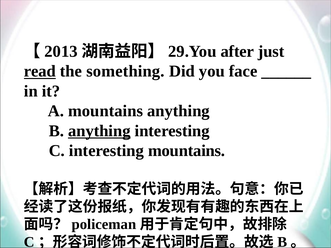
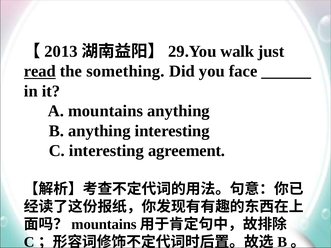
after: after -> walk (237, 51)
anything underline: present -> none (99, 131)
interesting mountains: mountains -> agreement (187, 151)
policeman: policeman -> mountains (104, 225)
